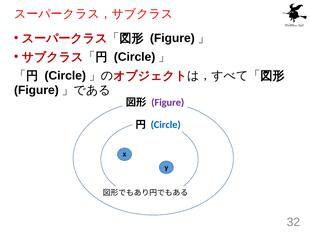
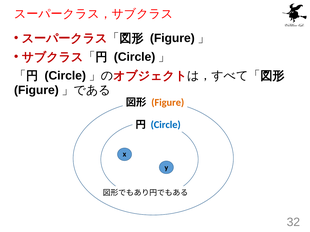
Figure colour: purple -> orange (168, 103)
